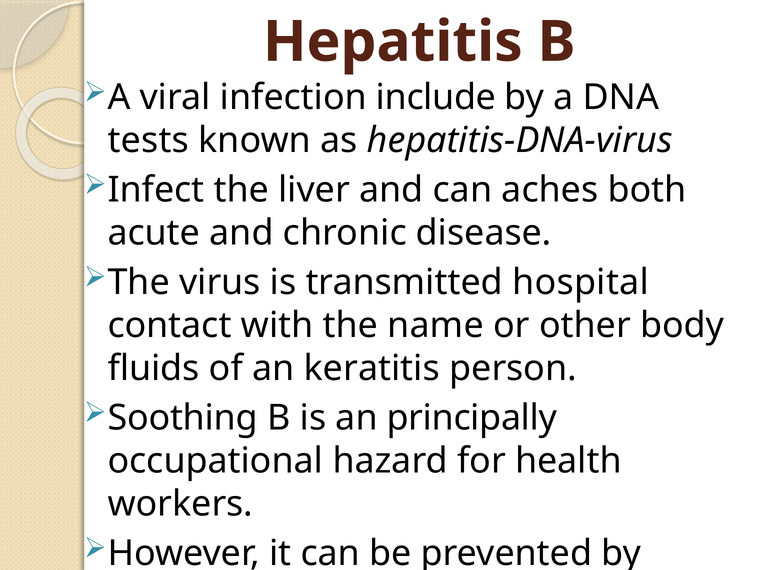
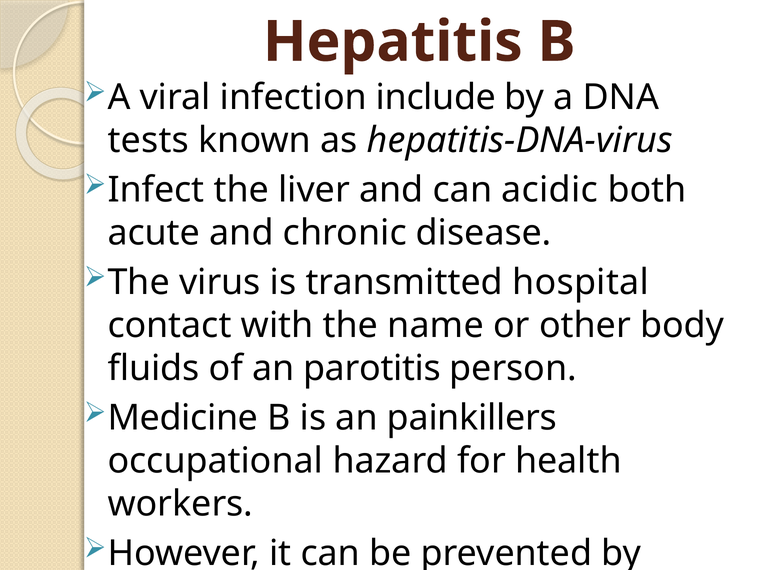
aches: aches -> acidic (550, 190)
keratitis: keratitis -> parotitis (372, 368)
Soothing: Soothing -> Medicine (183, 418)
principally: principally -> painkillers (472, 418)
